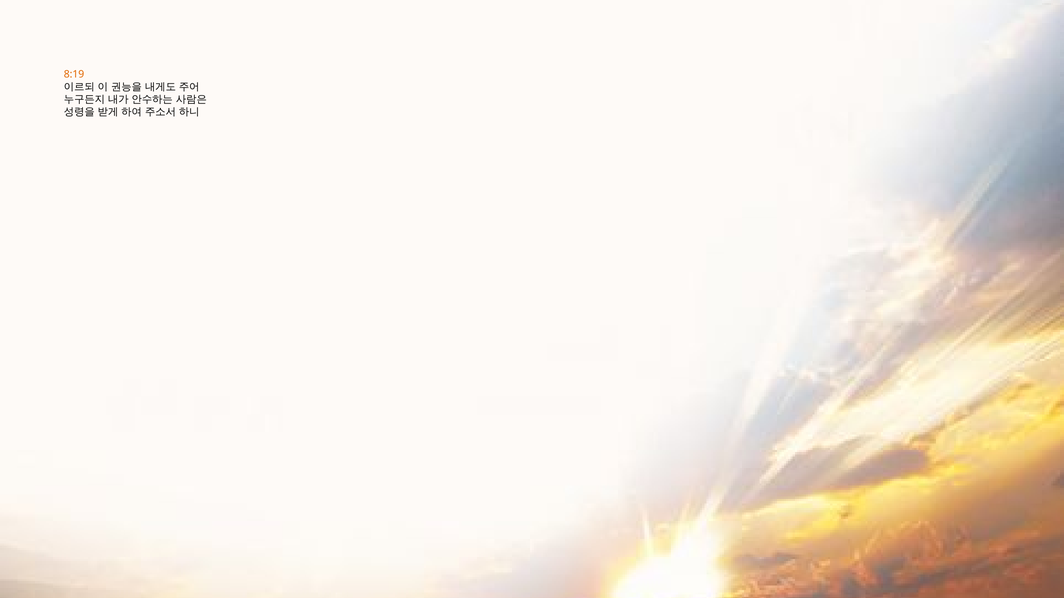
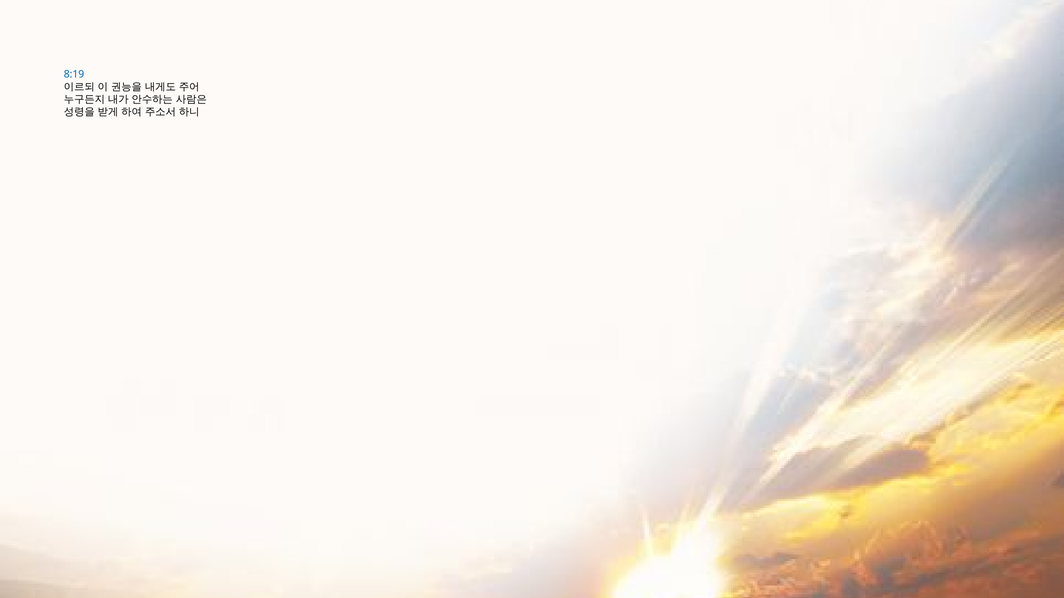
8:19 colour: orange -> blue (74, 75)
